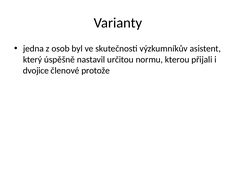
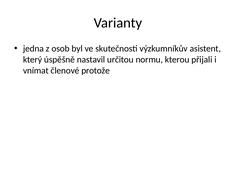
dvojice: dvojice -> vnímat (36, 71)
